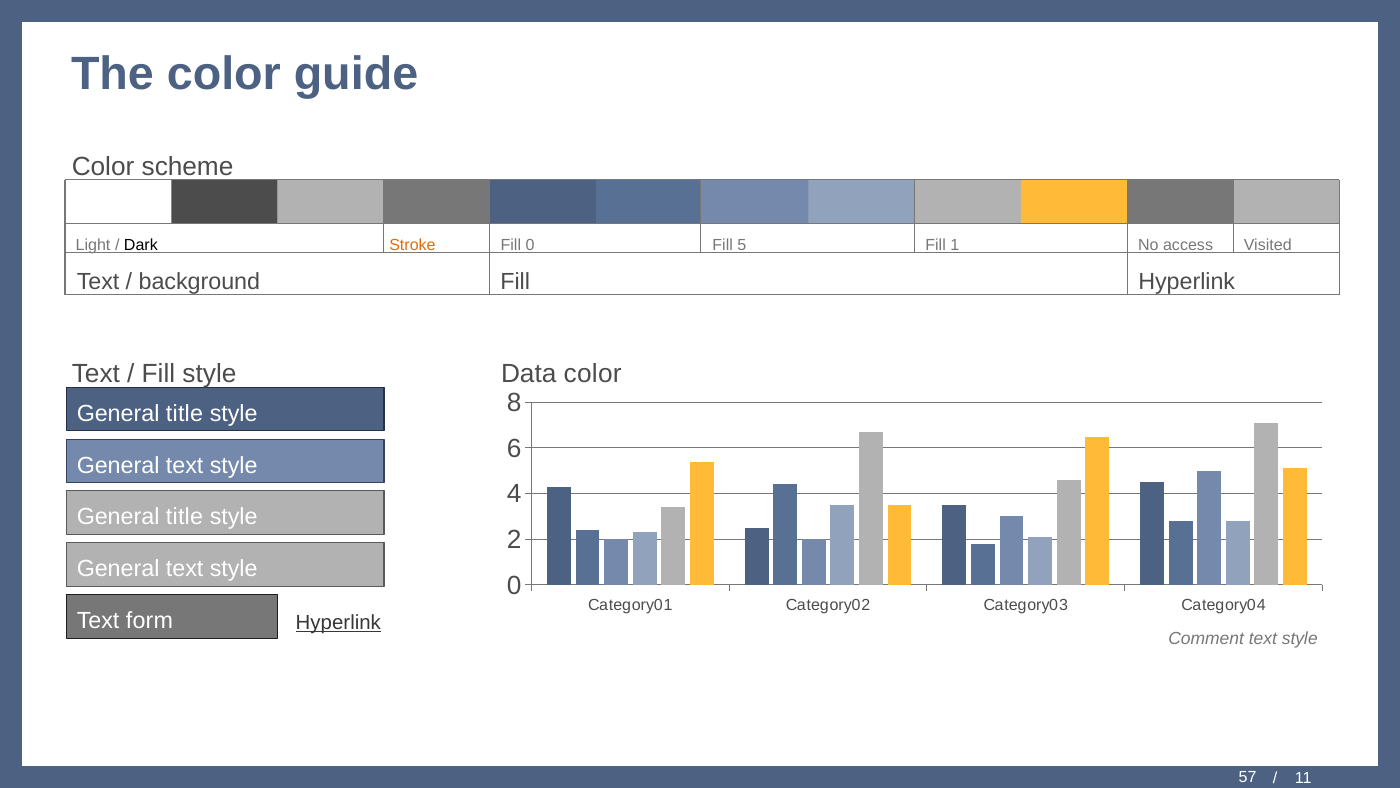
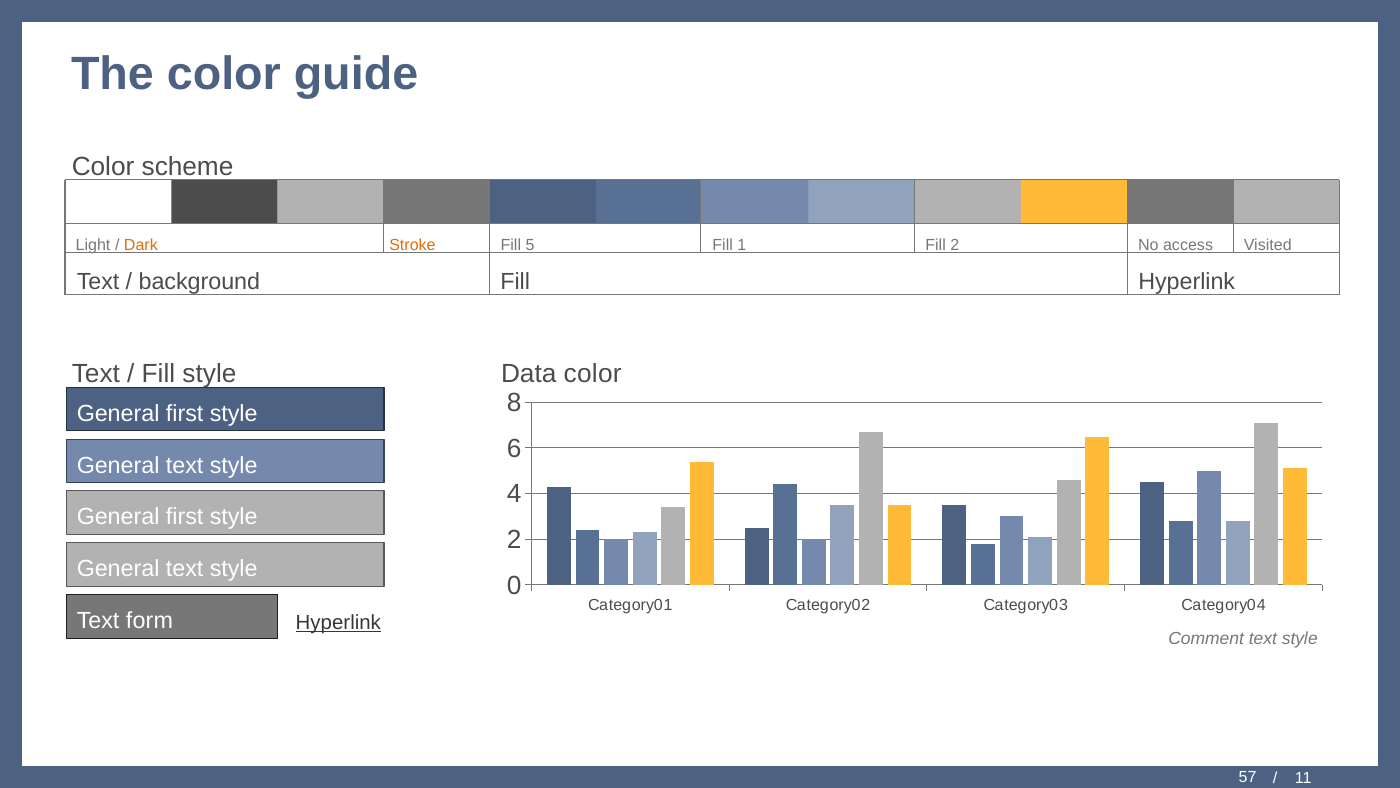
Dark colour: black -> orange (141, 245)
Fill 0: 0 -> 5 (530, 245)
5: 5 -> 1 (742, 245)
Fill 1: 1 -> 2 (955, 245)
title: title -> first (185, 413)
title: title -> first (185, 517)
